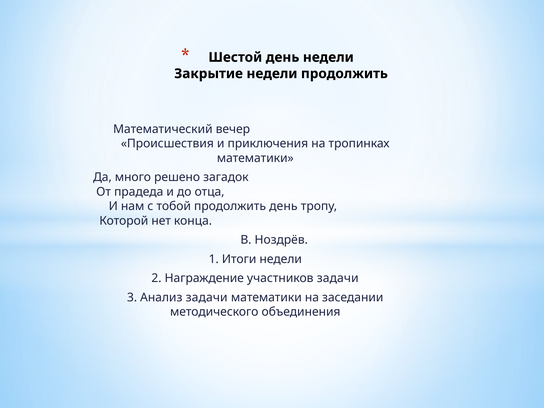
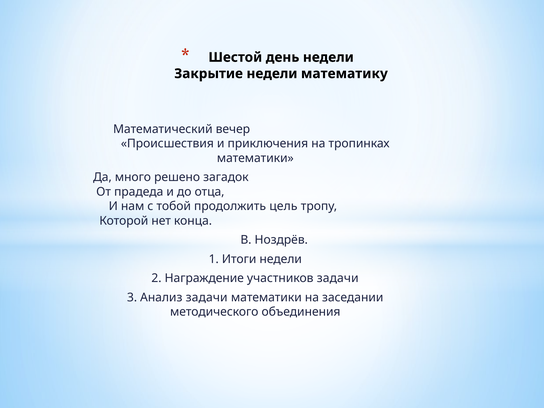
недели продолжить: продолжить -> математику (344, 74)
продолжить день: день -> цель (283, 206)
